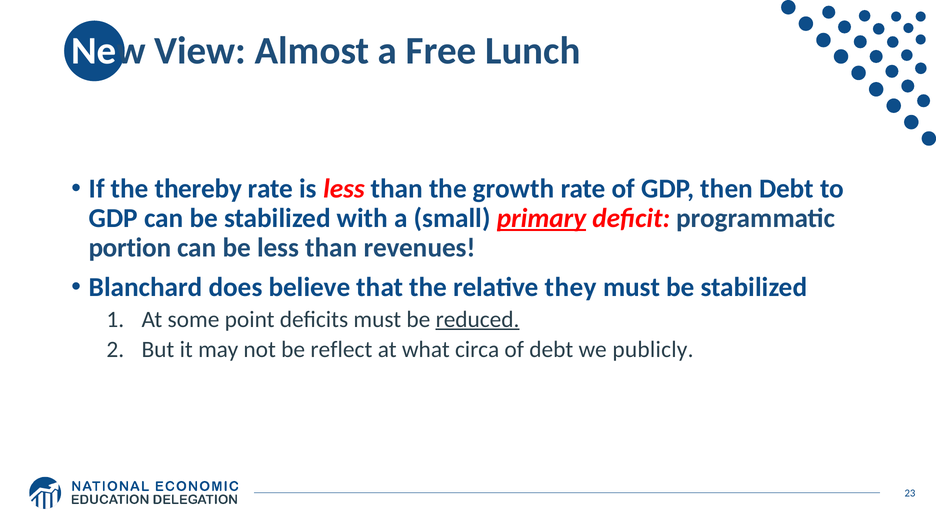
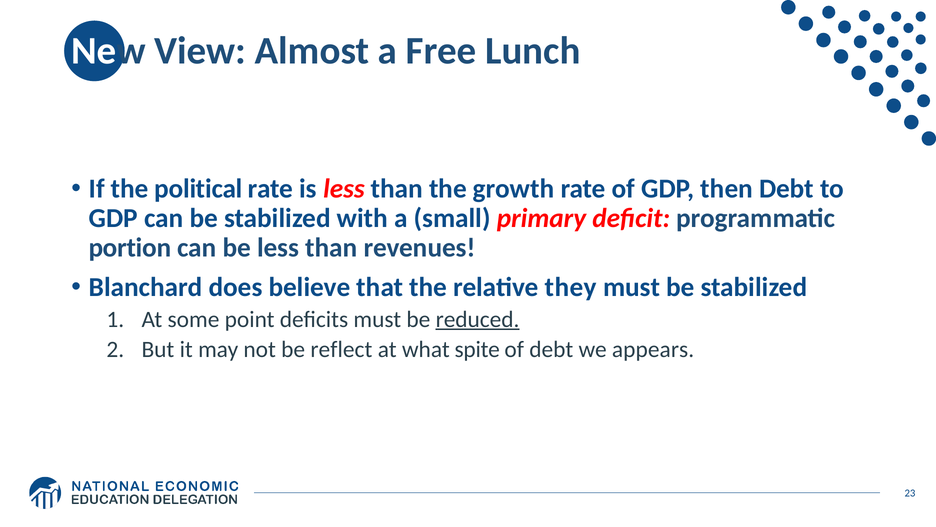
thereby: thereby -> political (198, 189)
primary underline: present -> none (541, 218)
circa: circa -> spite (477, 349)
publicly: publicly -> appears (653, 349)
